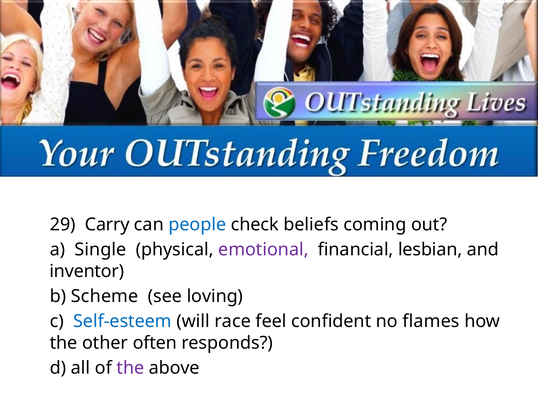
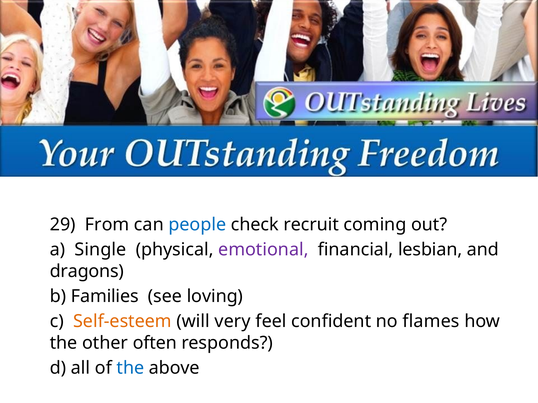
Carry: Carry -> From (107, 225)
beliefs: beliefs -> recruit (311, 225)
inventor: inventor -> dragons (87, 272)
Scheme: Scheme -> Families (105, 297)
Self-esteem colour: blue -> orange (122, 322)
race: race -> very (233, 322)
the colour: purple -> blue (130, 368)
